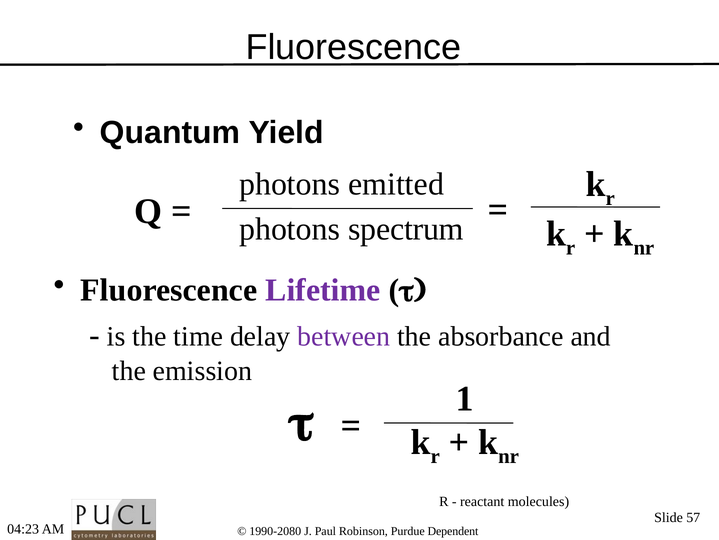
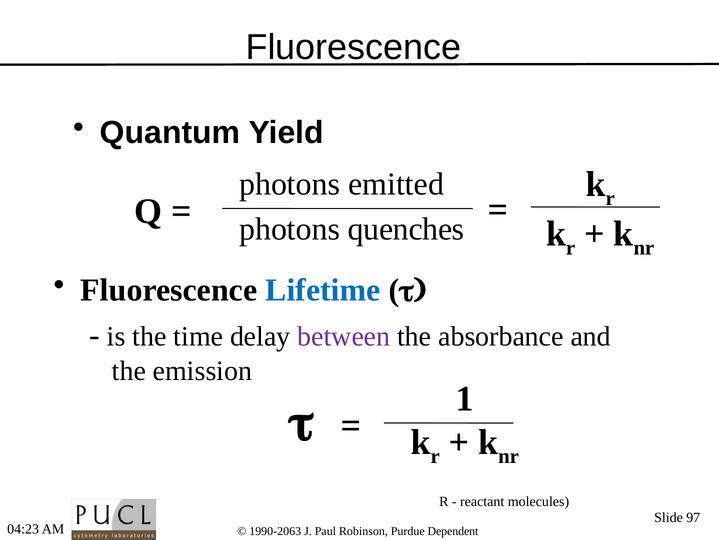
spectrum: spectrum -> quenches (406, 229)
Lifetime colour: purple -> blue (323, 290)
57: 57 -> 97 (693, 517)
1990-2080: 1990-2080 -> 1990-2063 (275, 531)
